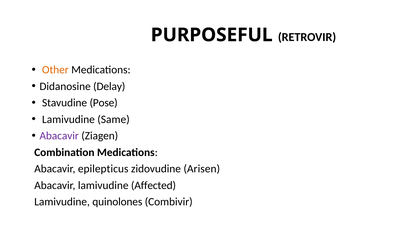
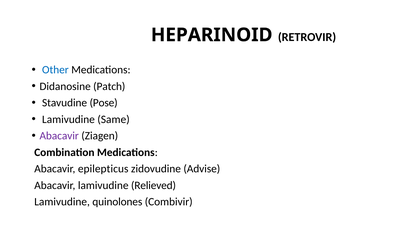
PURPOSEFUL: PURPOSEFUL -> HEPARINOID (212, 35)
Other colour: orange -> blue (55, 70)
Delay: Delay -> Patch (109, 86)
Arisen: Arisen -> Advise (202, 169)
Affected: Affected -> Relieved (153, 185)
